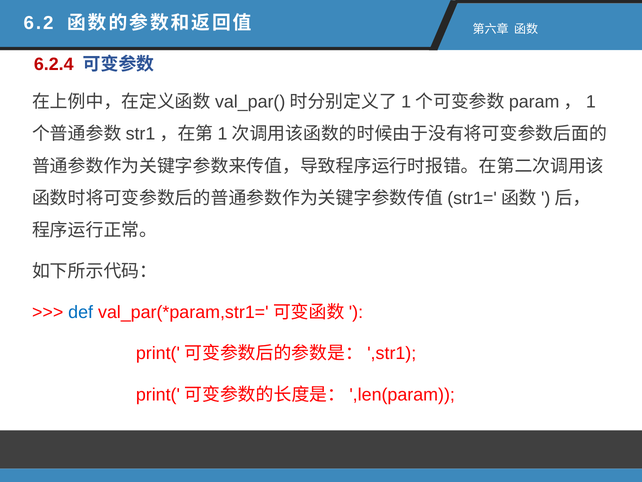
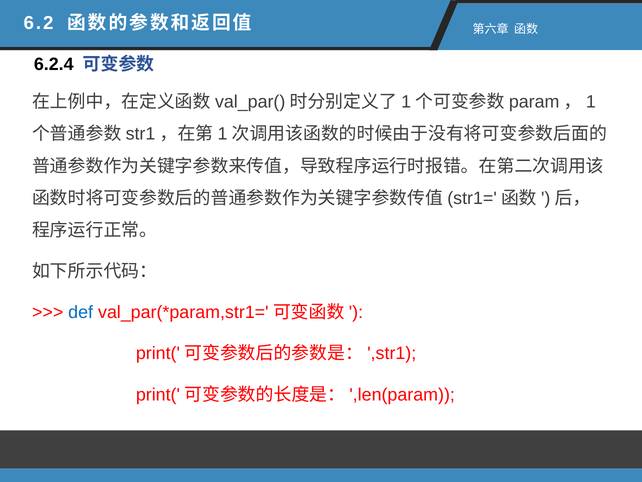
6.2.4 colour: red -> black (54, 64)
